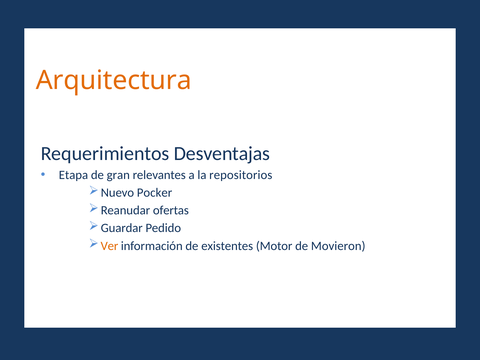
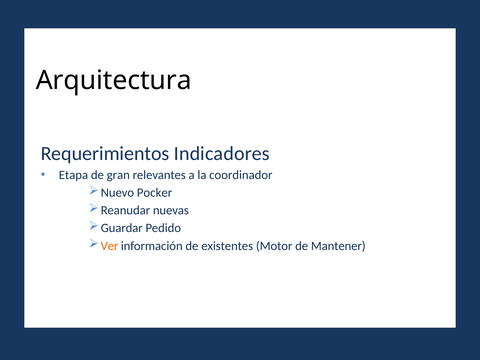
Arquitectura colour: orange -> black (114, 80)
Desventajas: Desventajas -> Indicadores (222, 153)
repositorios: repositorios -> coordinador (241, 175)
ofertas: ofertas -> nuevas (171, 210)
Movieron: Movieron -> Mantener (338, 246)
